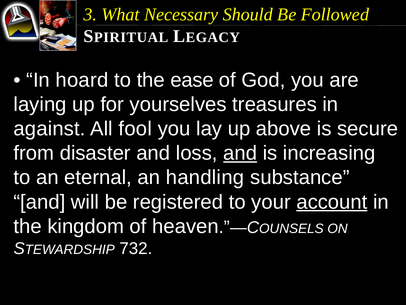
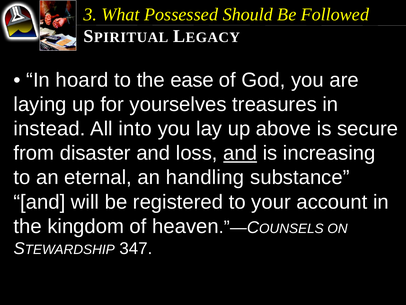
Necessary: Necessary -> Possessed (181, 14)
against: against -> instead (50, 129)
fool: fool -> into (135, 129)
account underline: present -> none (332, 202)
732: 732 -> 347 (136, 248)
